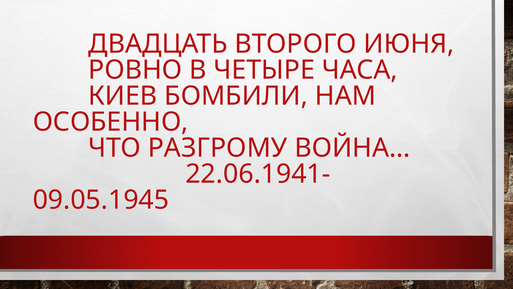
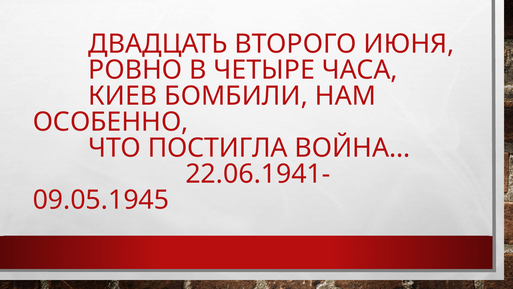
РАЗГРОМУ: РАЗГРОМУ -> ПОСТИГЛА (218, 148)
